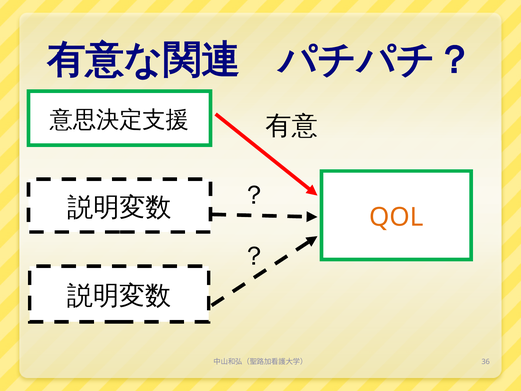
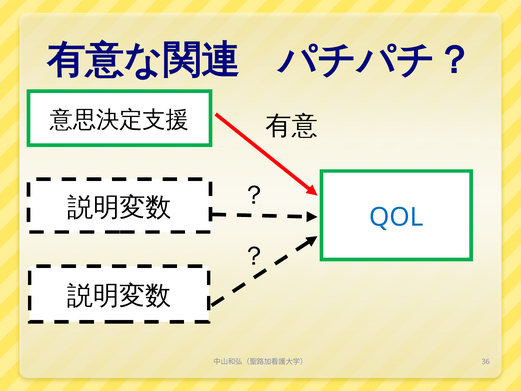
QOL colour: orange -> blue (396, 217)
